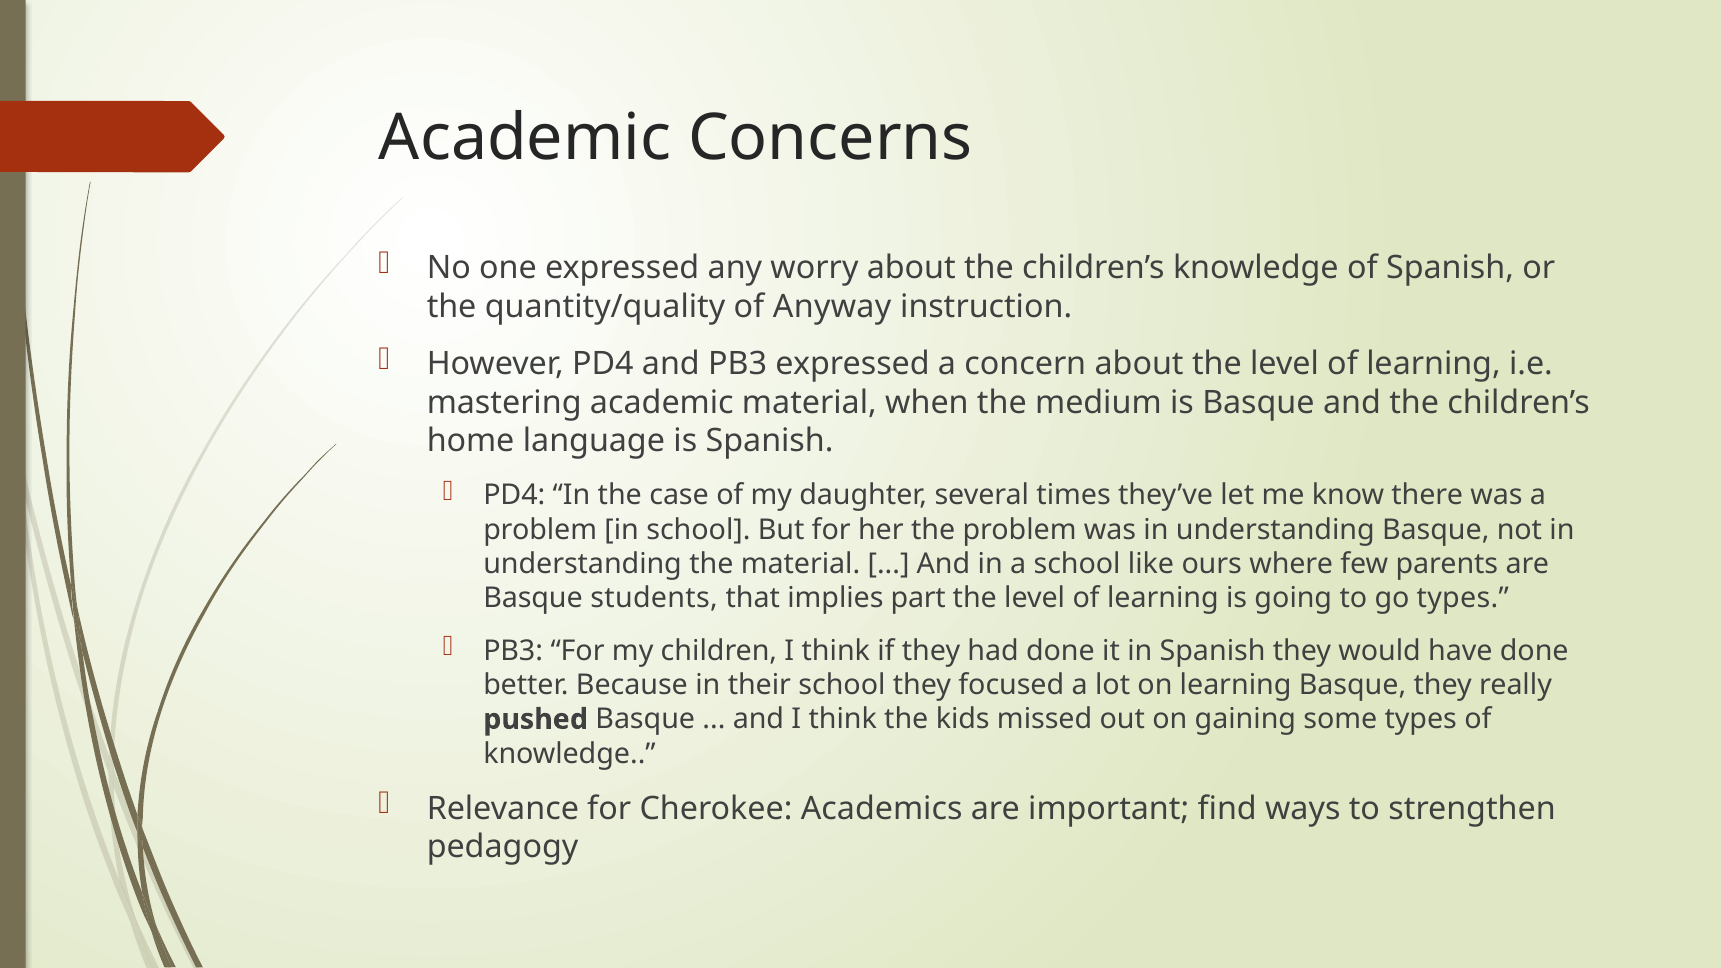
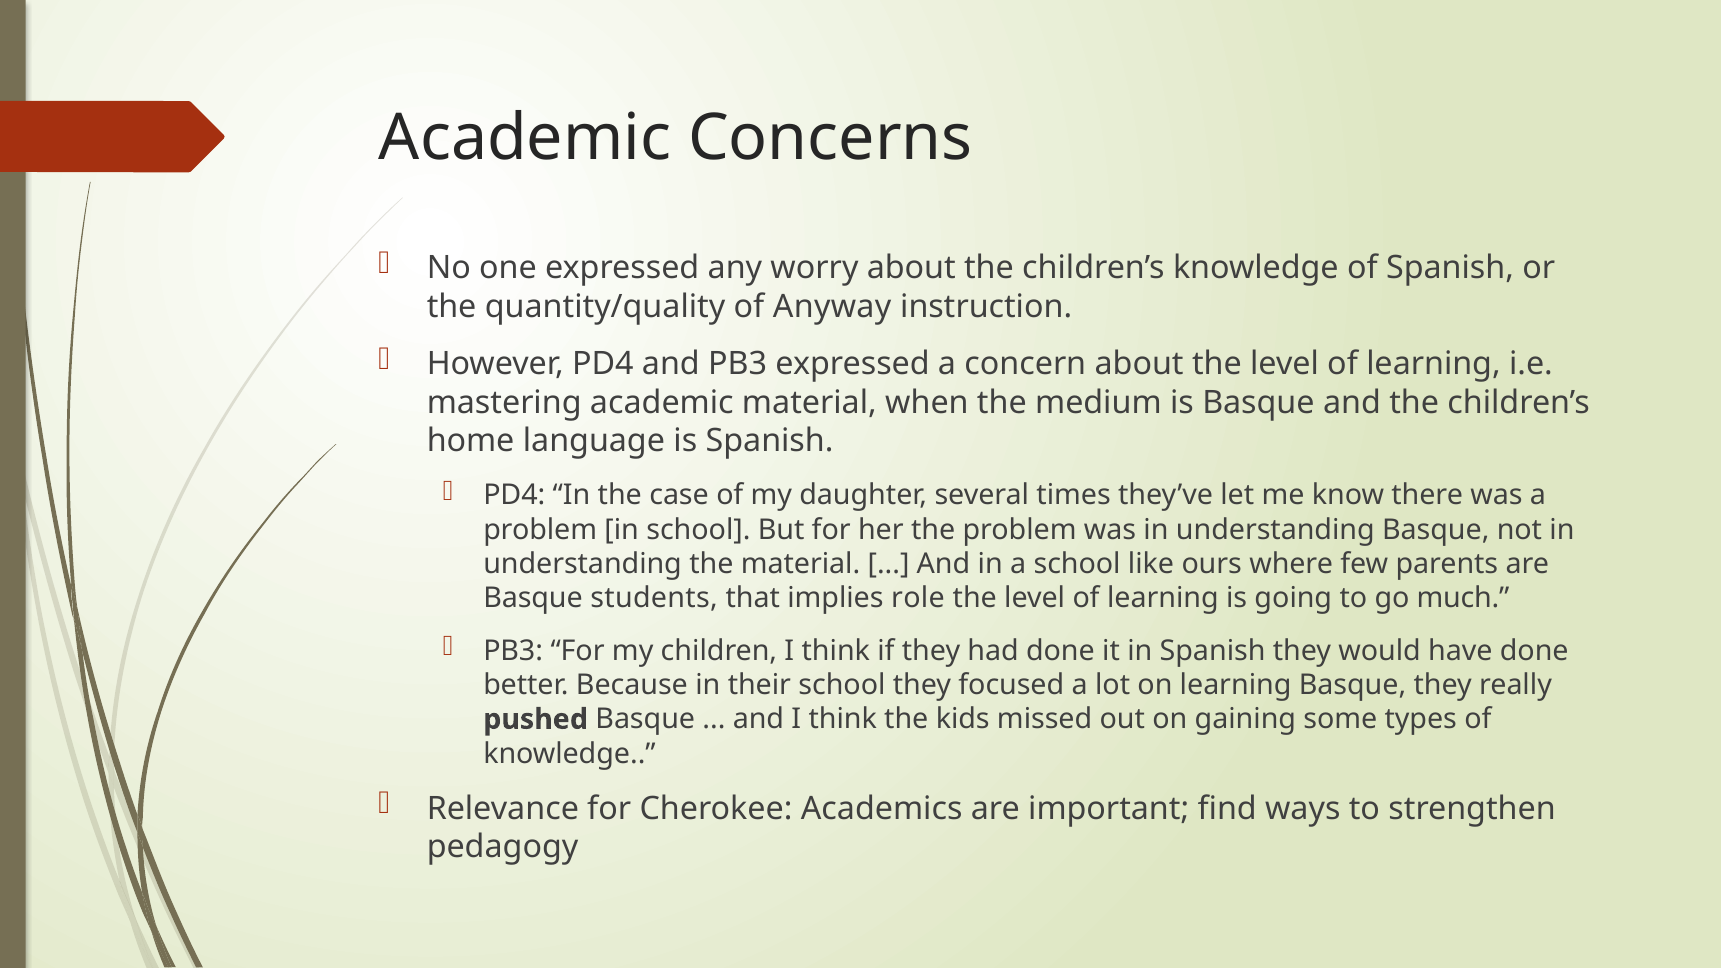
part: part -> role (918, 598)
go types: types -> much (1463, 598)
